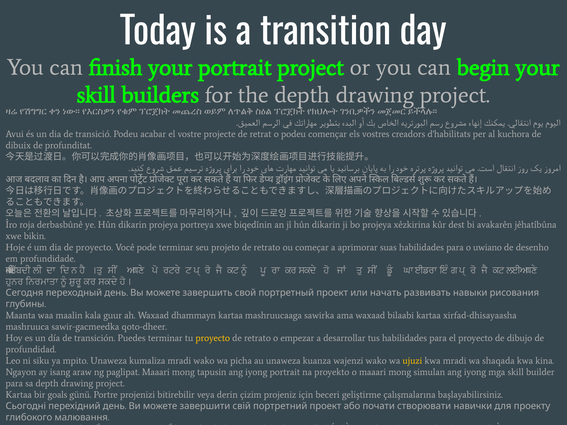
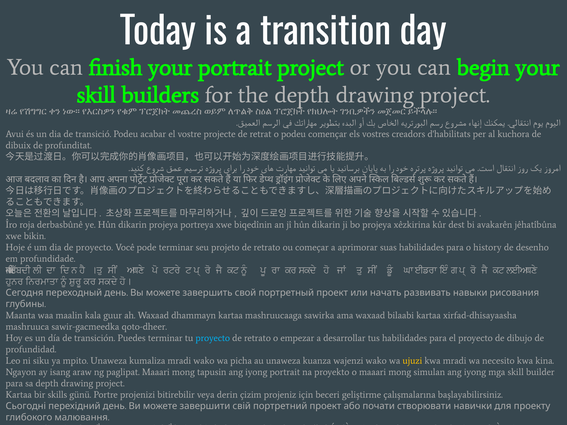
uwiano: uwiano -> history (487, 248)
proyecto colour: yellow -> light blue (213, 338)
shaqada: shaqada -> necesito (498, 361)
goals: goals -> skills (57, 395)
